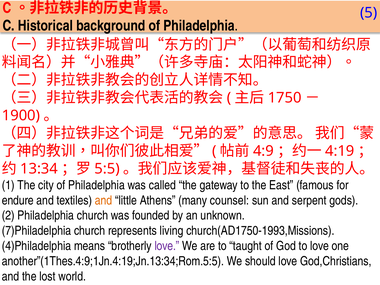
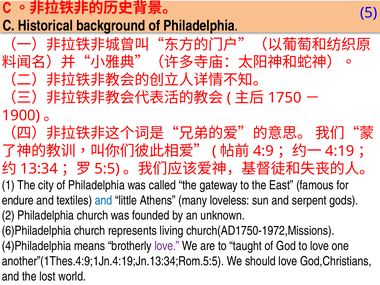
and colour: orange -> blue (104, 200)
counsel: counsel -> loveless (230, 200)
7)Philadelphia: 7)Philadelphia -> 6)Philadelphia (37, 231)
church(AD1750-1993,Missions: church(AD1750-1993,Missions -> church(AD1750-1972,Missions (260, 231)
